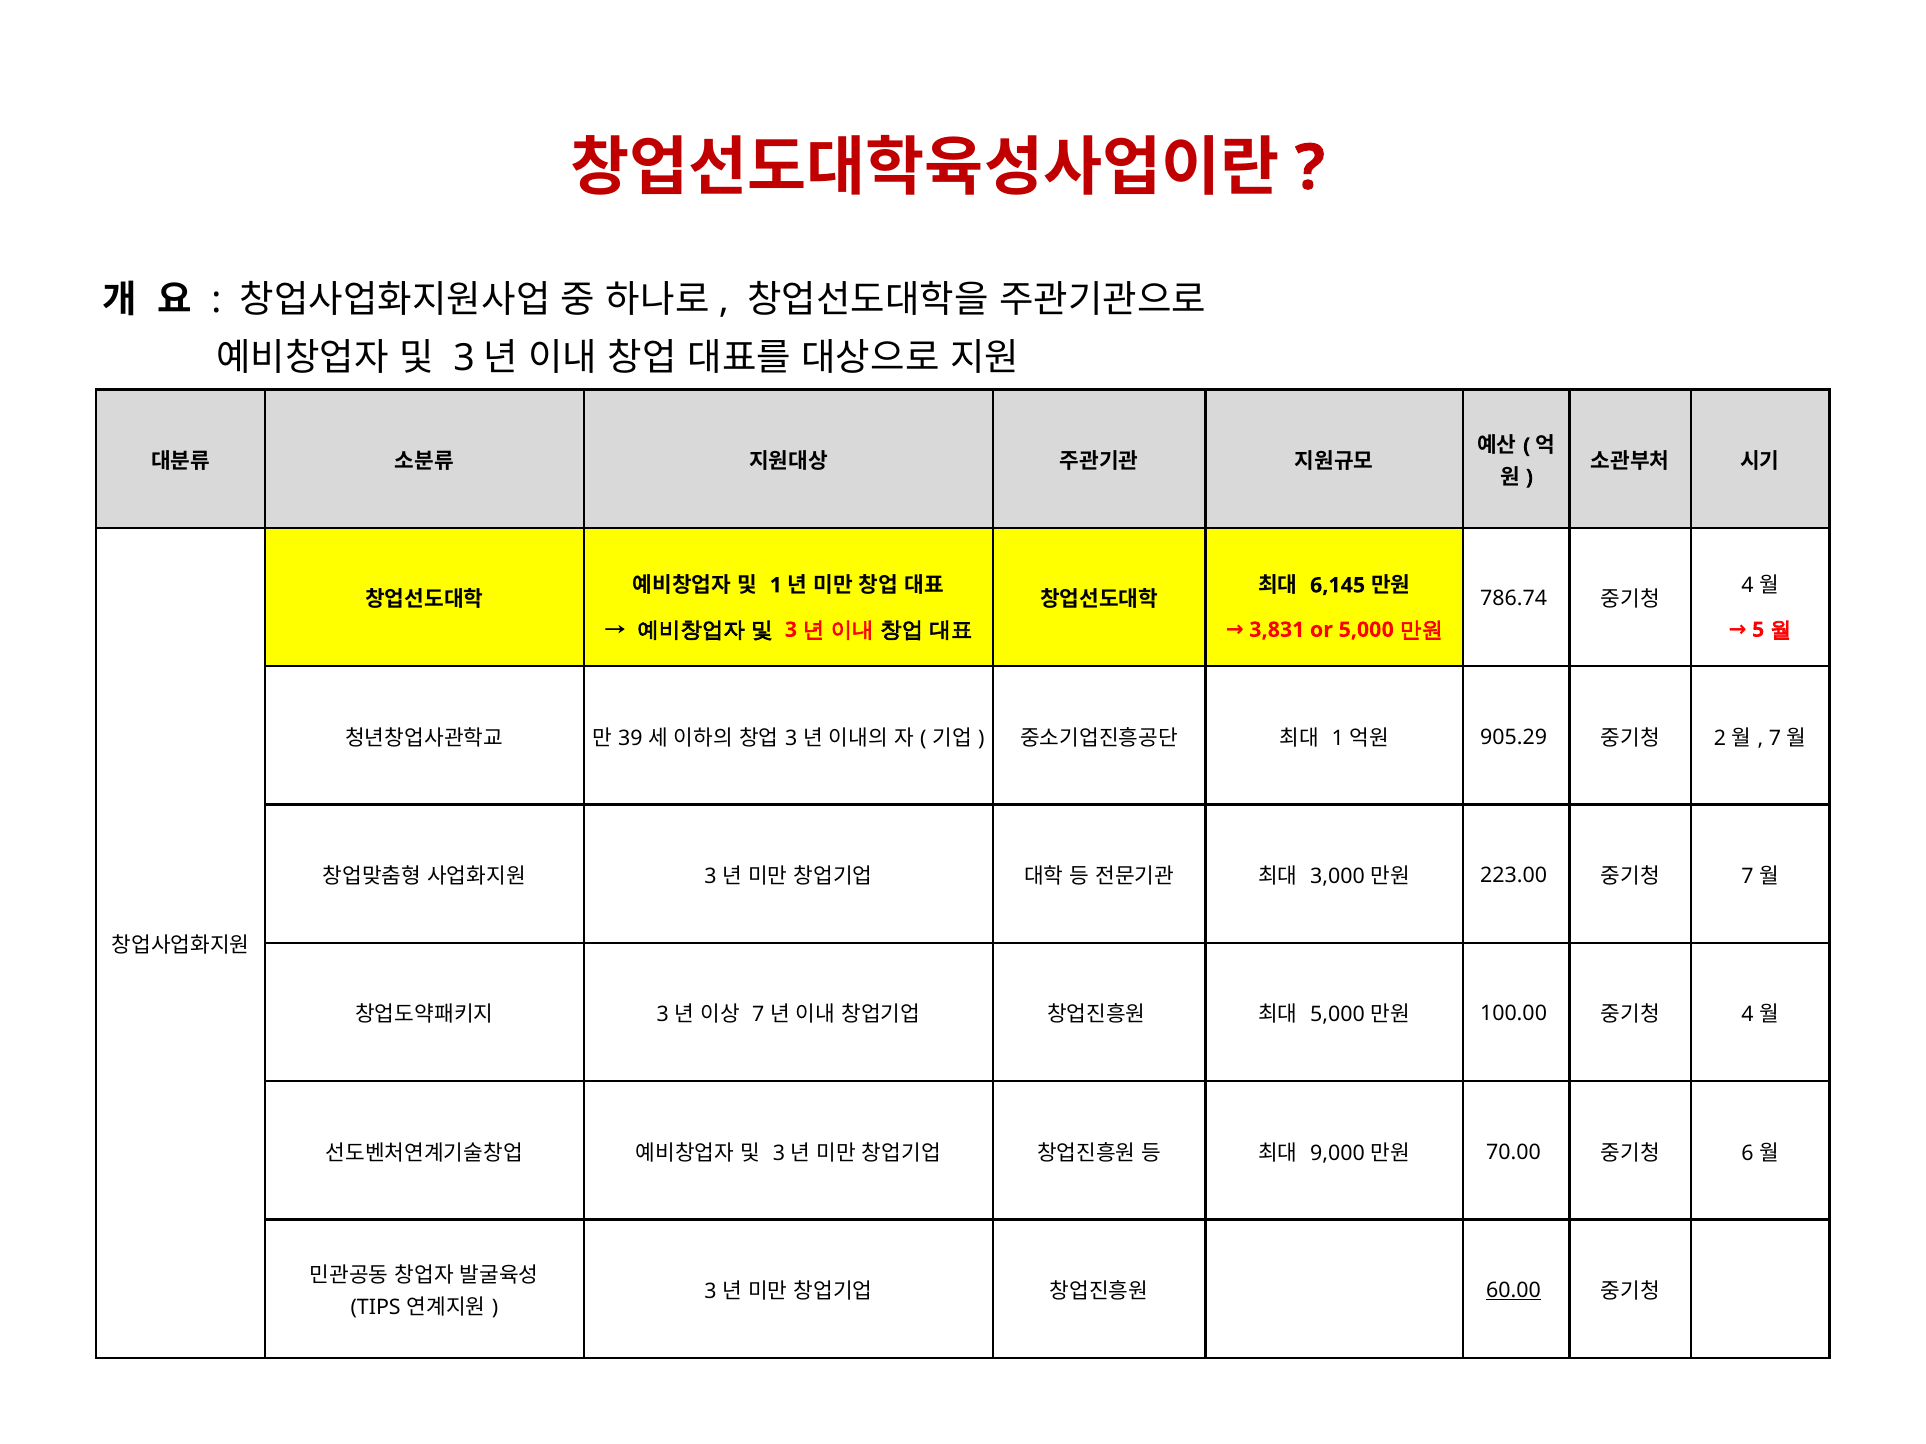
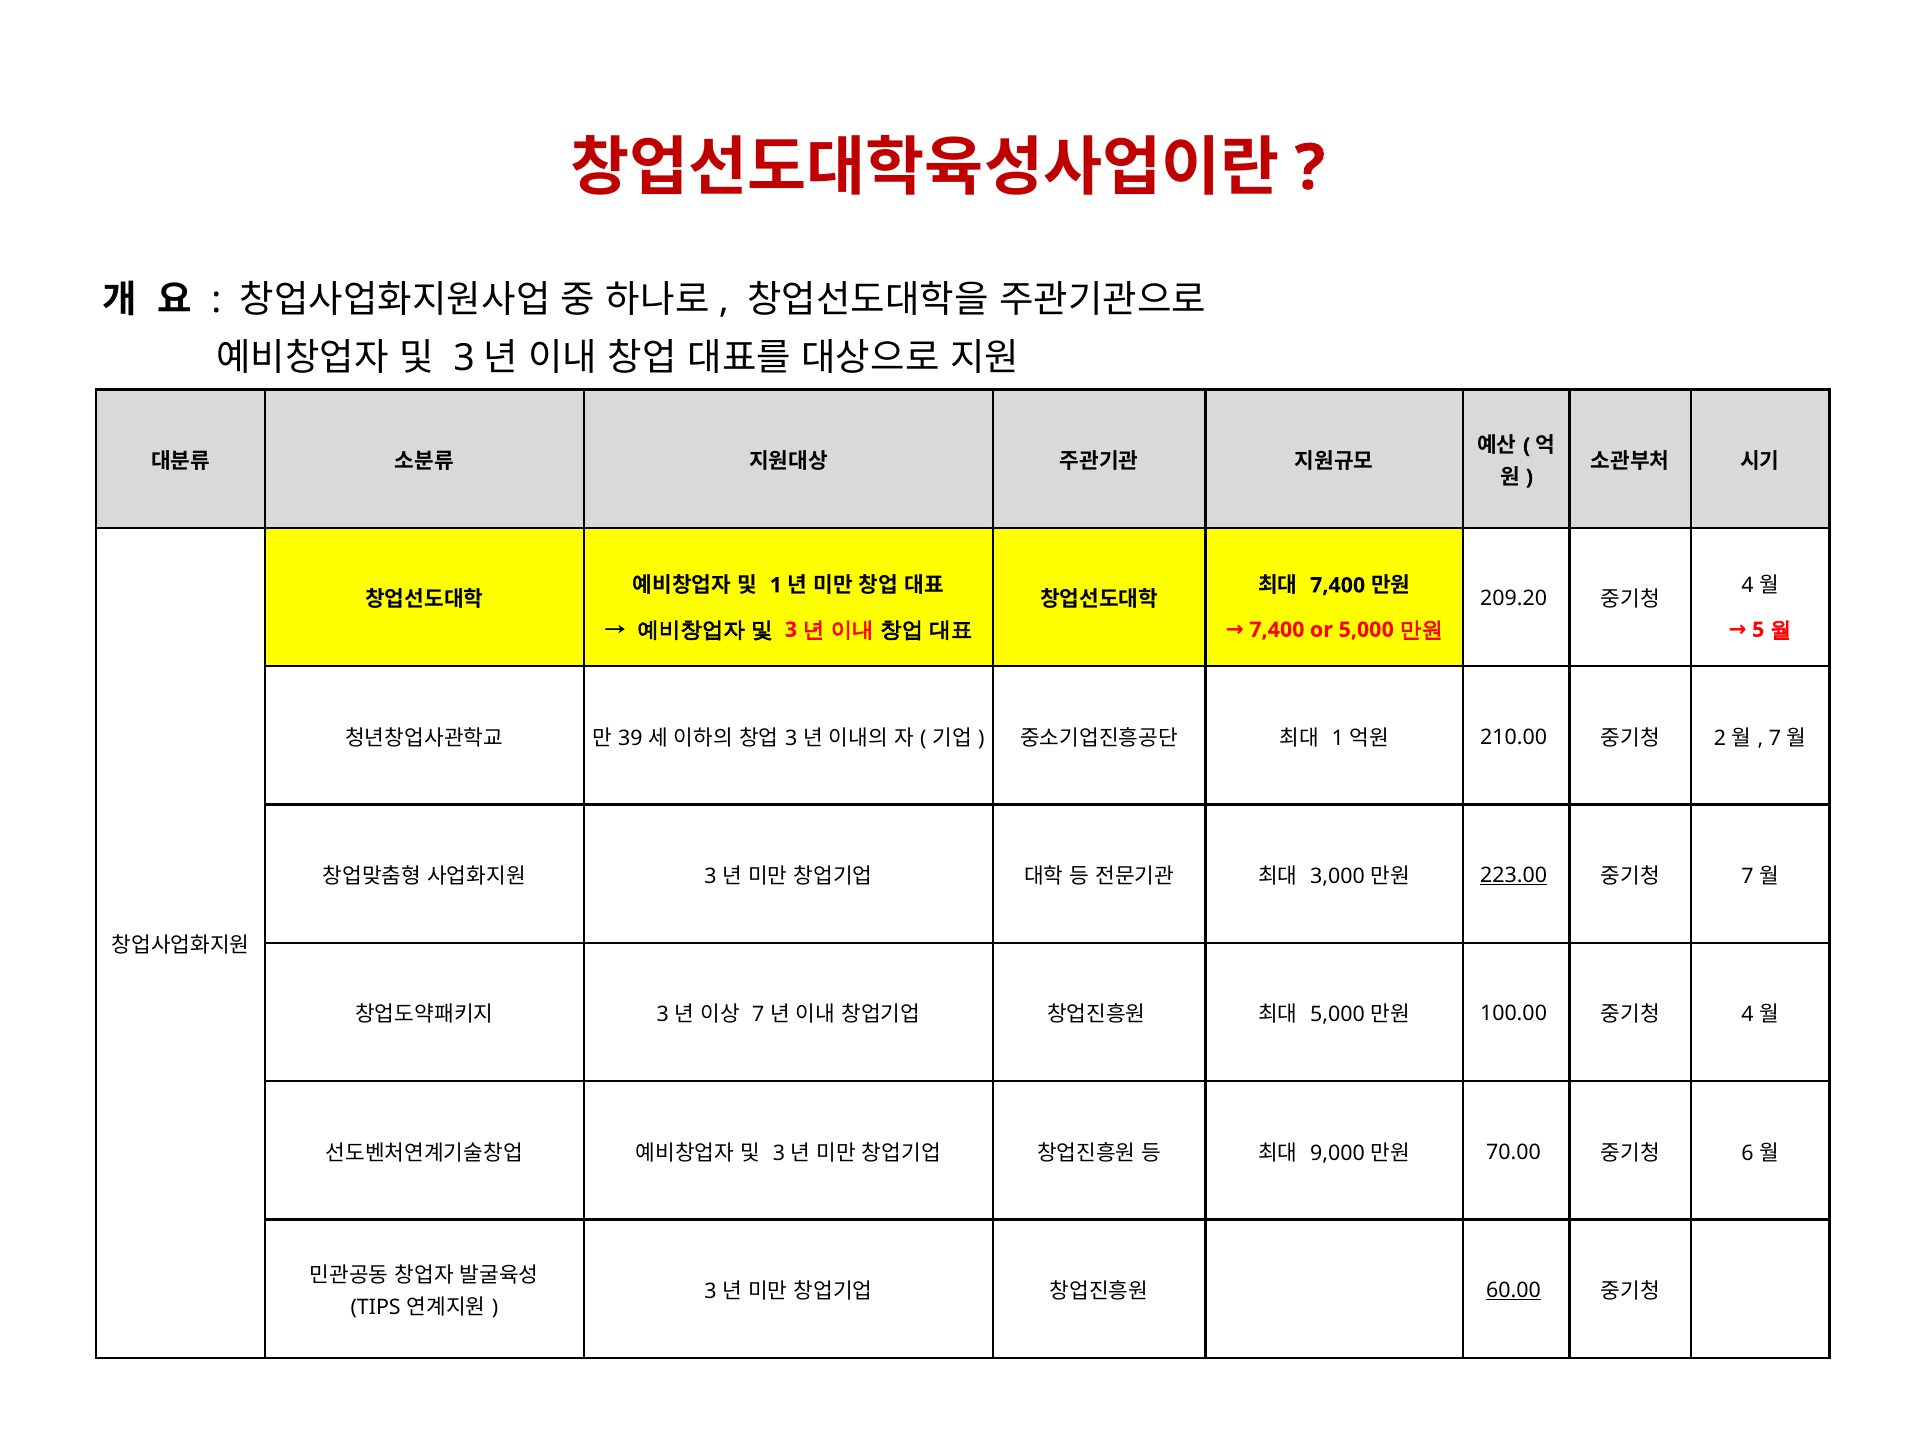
6,145: 6,145 -> 7,400 (1338, 586)
786.74: 786.74 -> 209.20 (1514, 599)
3,831: 3,831 -> 7,400 (1277, 630)
905.29: 905.29 -> 210.00 (1514, 737)
223.00 underline: none -> present (1514, 876)
